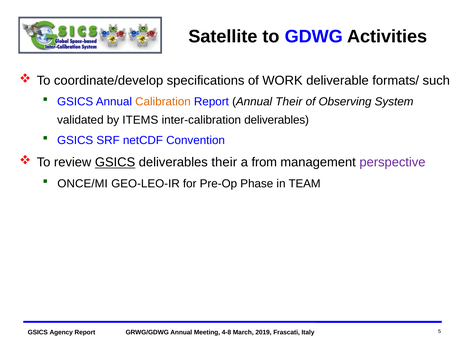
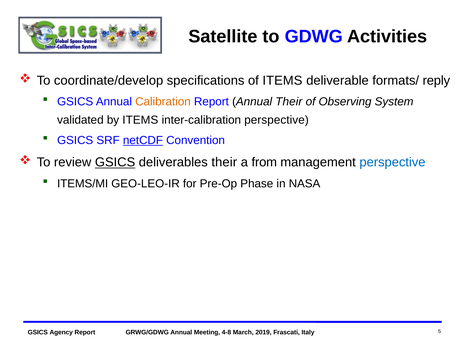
of WORK: WORK -> ITEMS (282, 81)
such: such -> reply (436, 81)
inter-calibration deliverables: deliverables -> perspective (276, 120)
netCDF underline: none -> present (143, 140)
perspective colour: purple -> blue (392, 162)
ONCE/MI: ONCE/MI -> ITEMS/MI (83, 183)
TEAM: TEAM -> NASA (305, 183)
